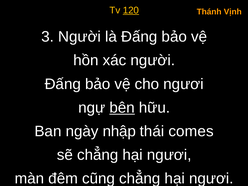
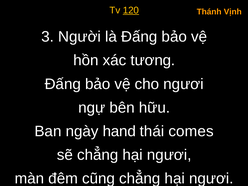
xác người: người -> tương (153, 60)
bên underline: present -> none (122, 108)
nhập: nhập -> hand (119, 131)
